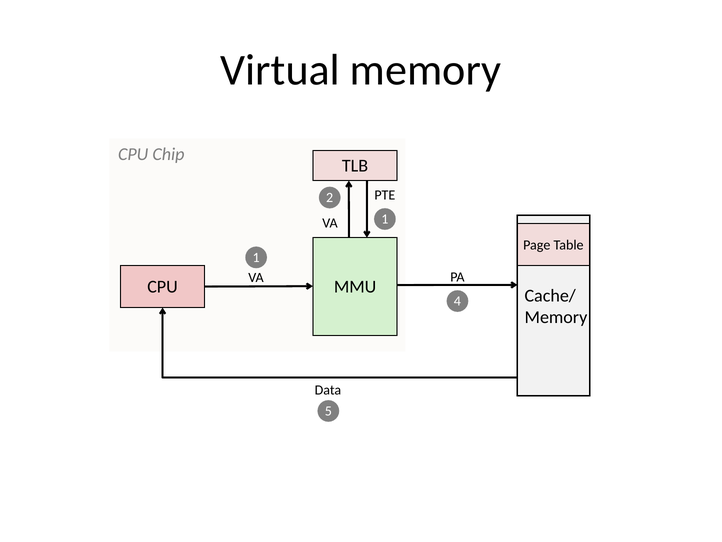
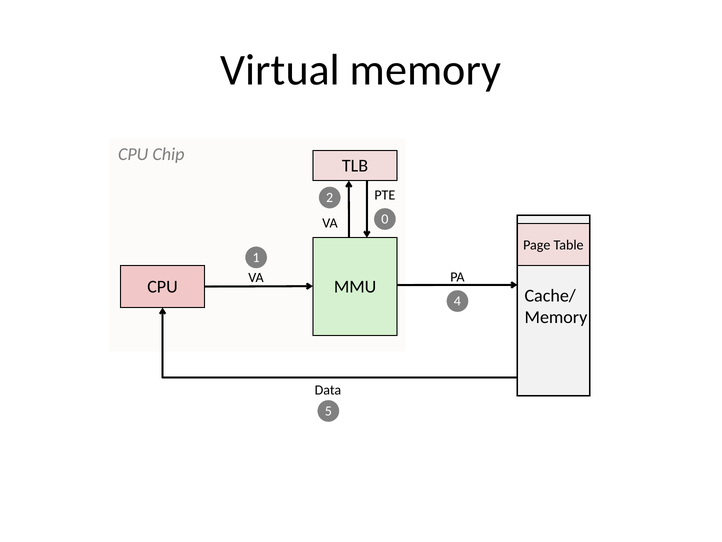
VA 1: 1 -> 0 (385, 219)
